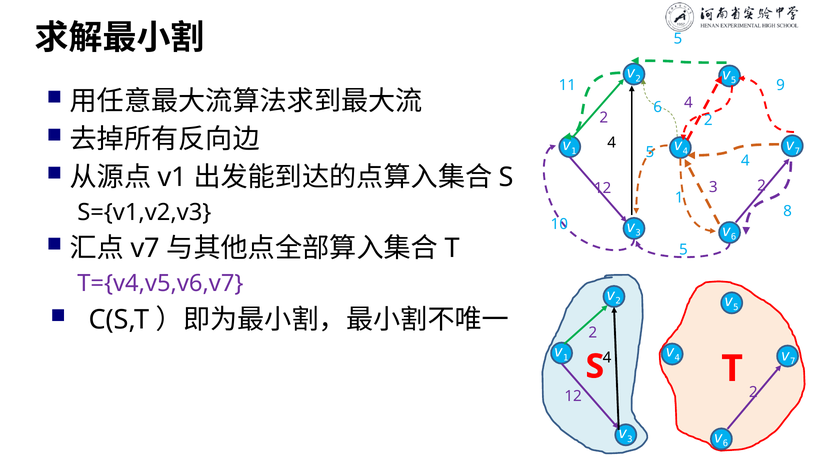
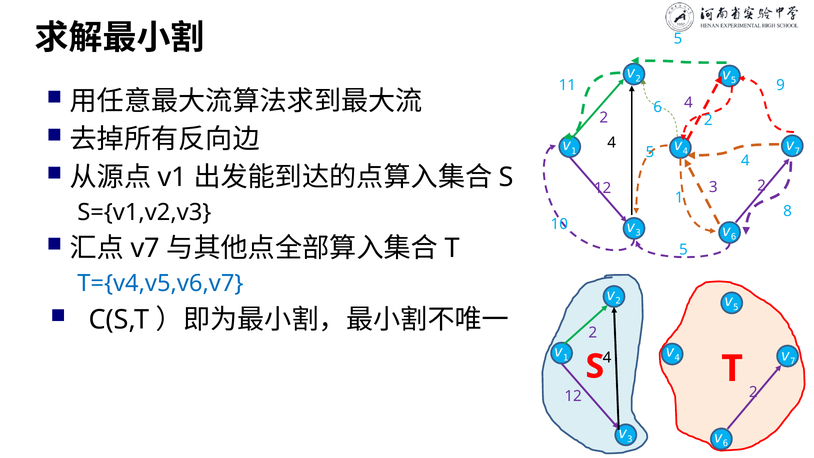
T={v4,v5,v6,v7 colour: purple -> blue (160, 283)
